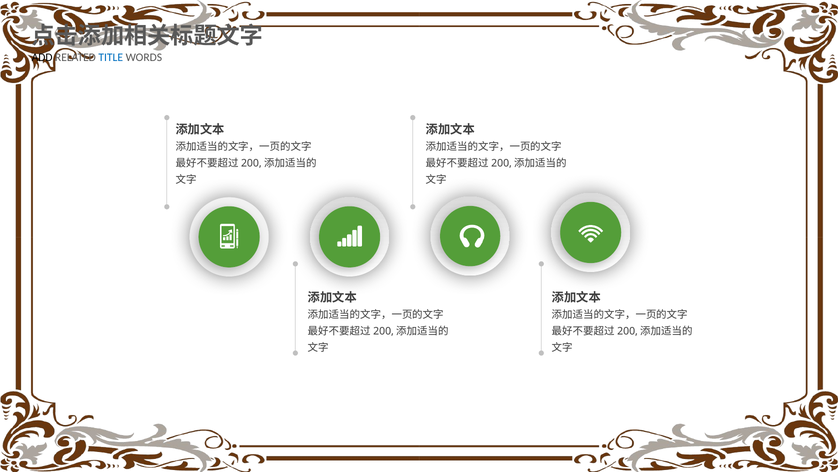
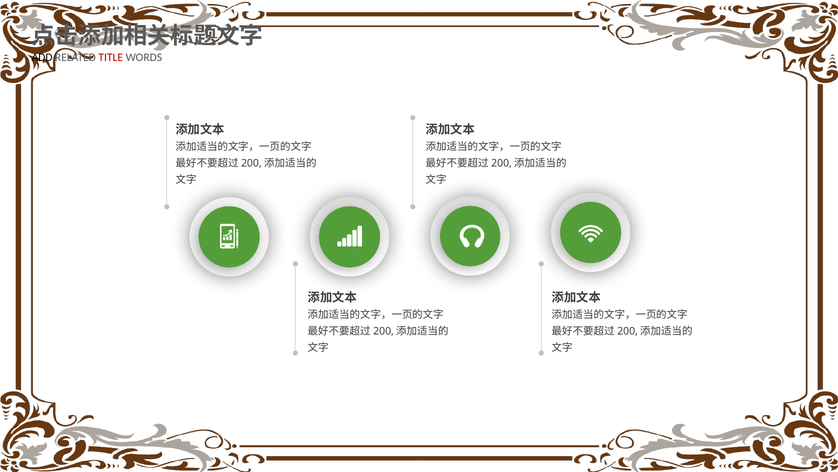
TITLE colour: blue -> red (111, 57)
